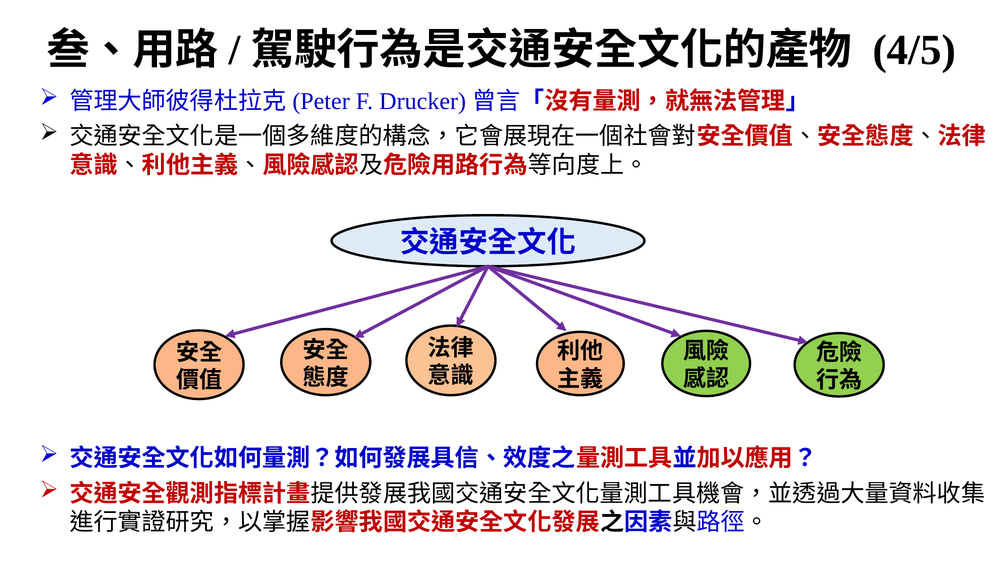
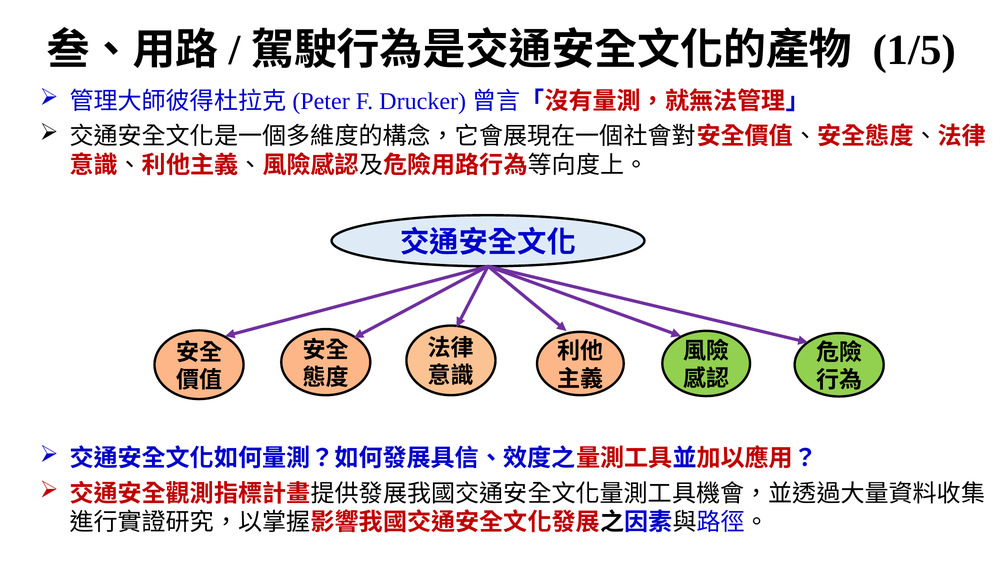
4/5: 4/5 -> 1/5 (914, 50)
